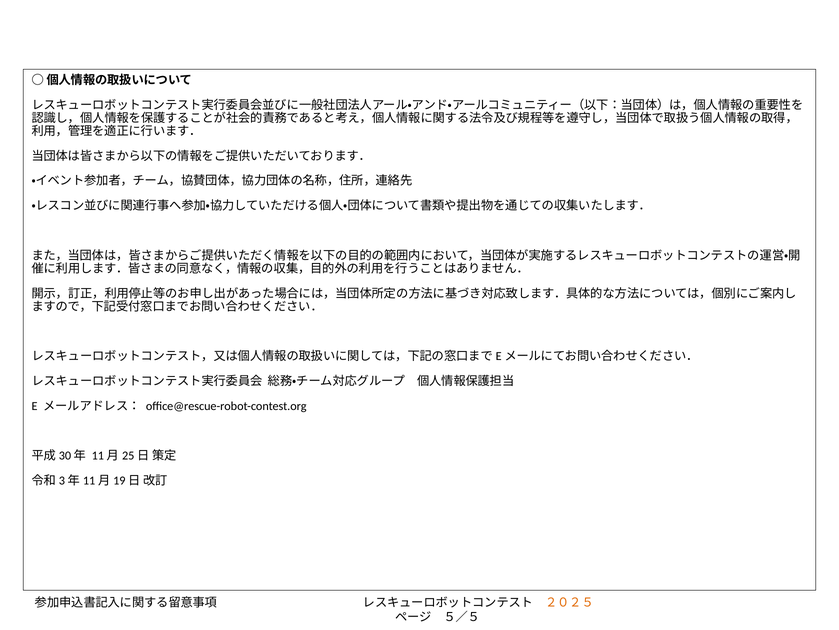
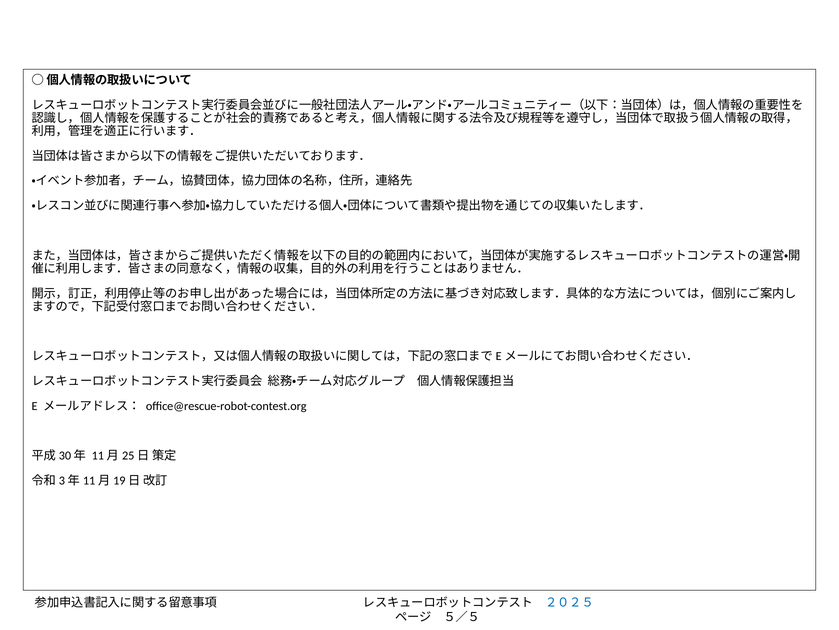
２０２５ colour: orange -> blue (569, 602)
